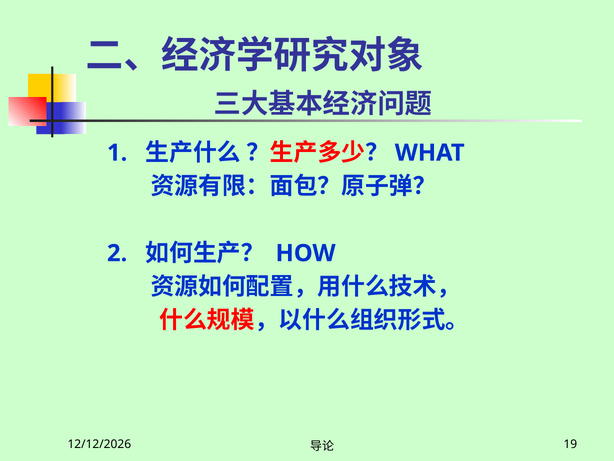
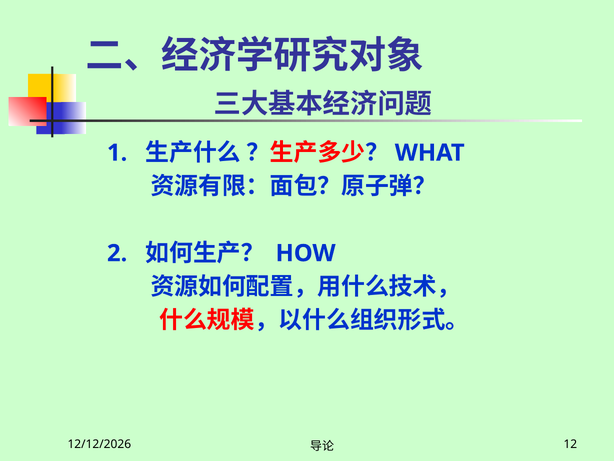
19: 19 -> 12 (570, 444)
